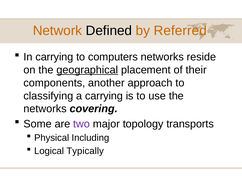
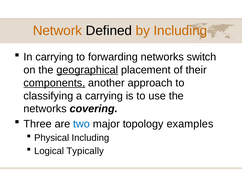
by Referred: Referred -> Including (180, 31)
computers: computers -> forwarding (113, 57)
reside: reside -> switch (201, 57)
components underline: none -> present (54, 83)
Some: Some -> Three (38, 124)
two colour: purple -> blue (82, 124)
transports: transports -> examples (190, 124)
